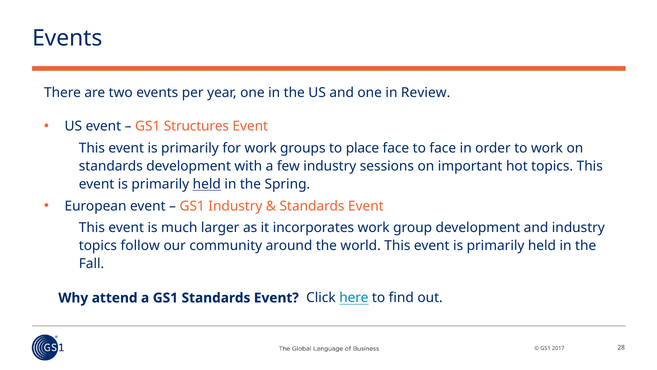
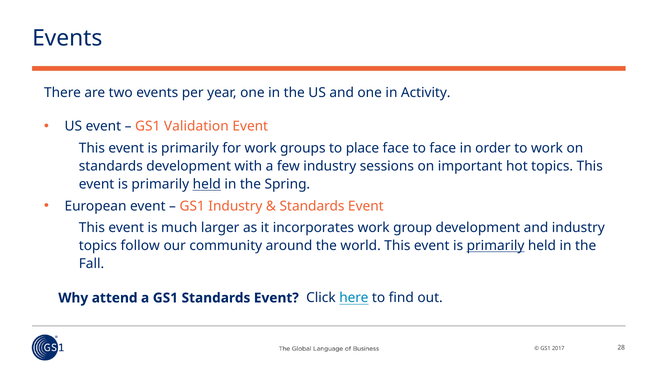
Review: Review -> Activity (426, 93)
Structures: Structures -> Validation (196, 126)
primarily underline: none -> present (496, 246)
